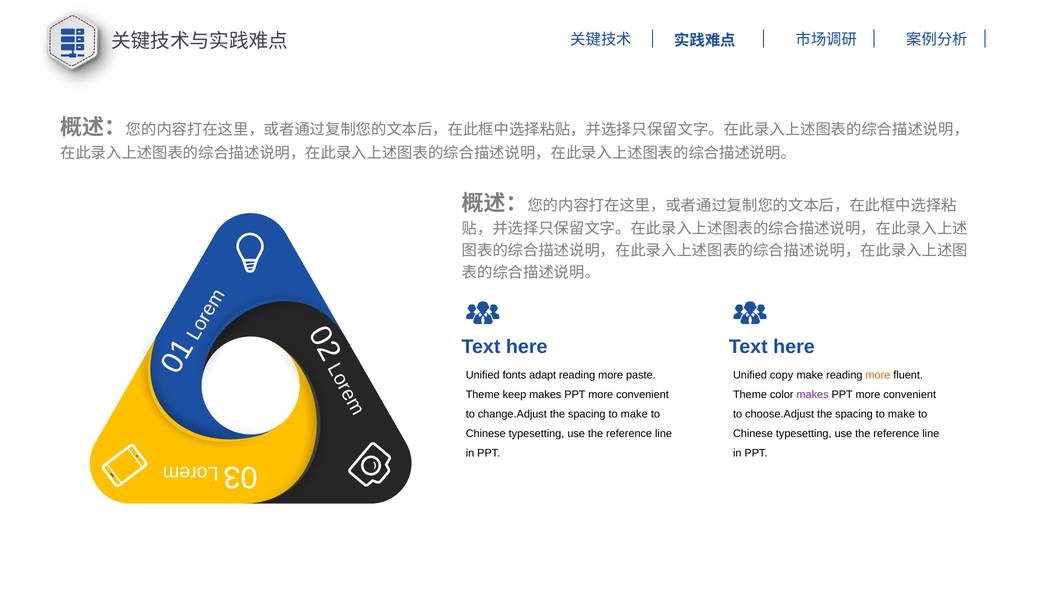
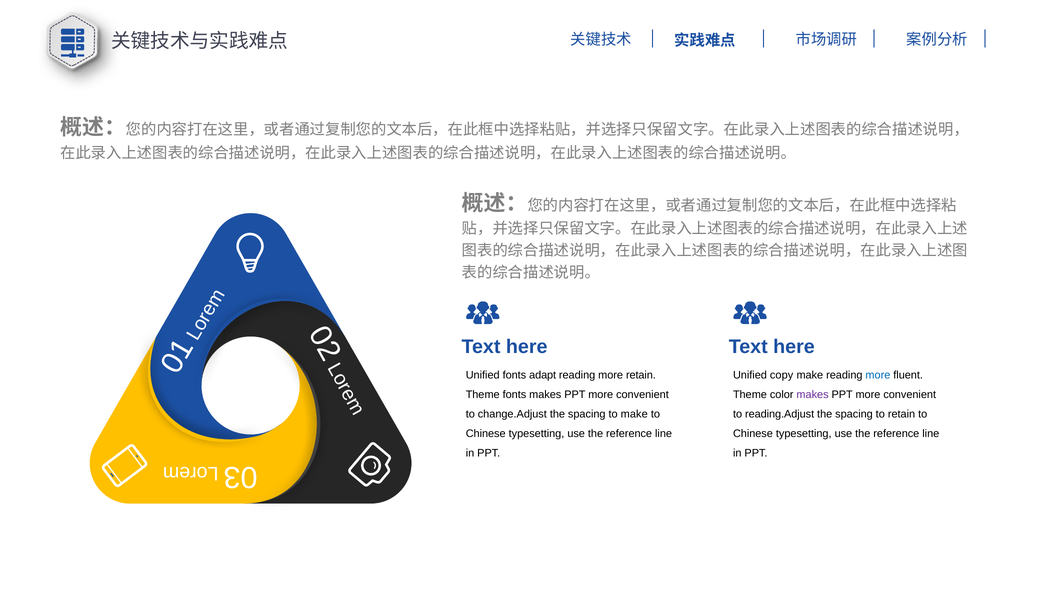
more paste: paste -> retain (641, 375)
more colour: orange -> blue (878, 375)
Theme keep: keep -> fonts (514, 395)
choose.Adjust: choose.Adjust -> reading.Adjust (780, 414)
make: make -> retain (902, 414)
